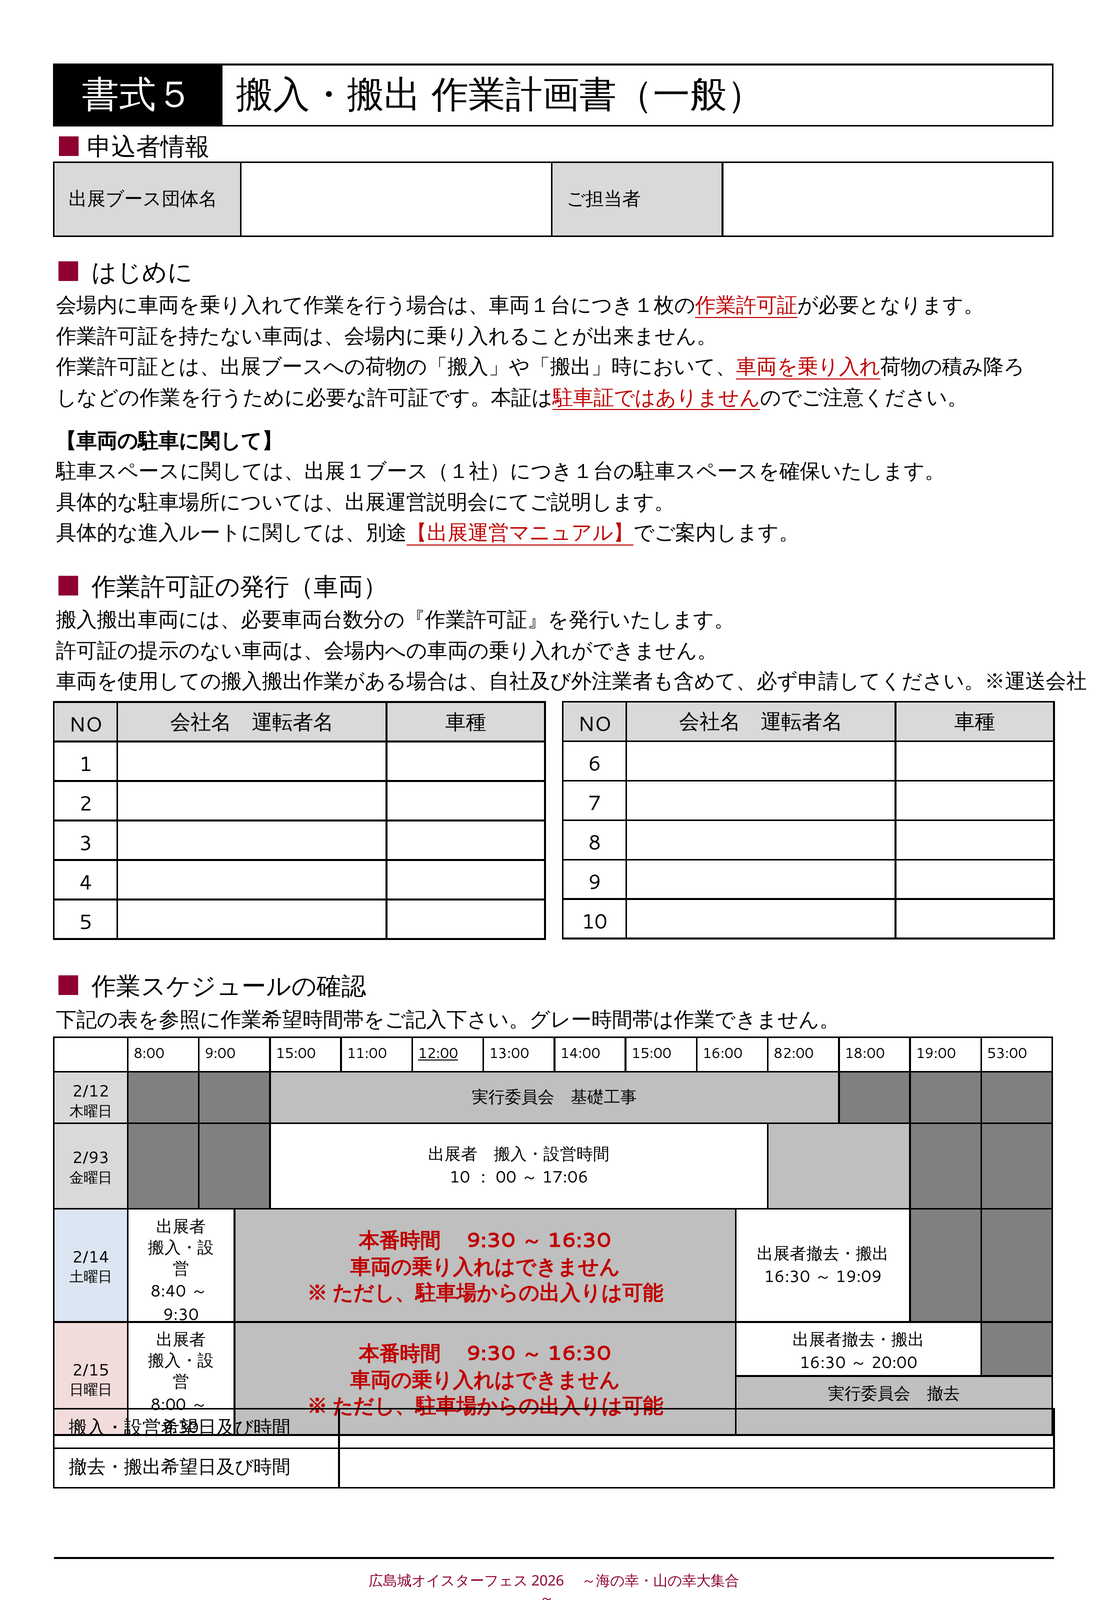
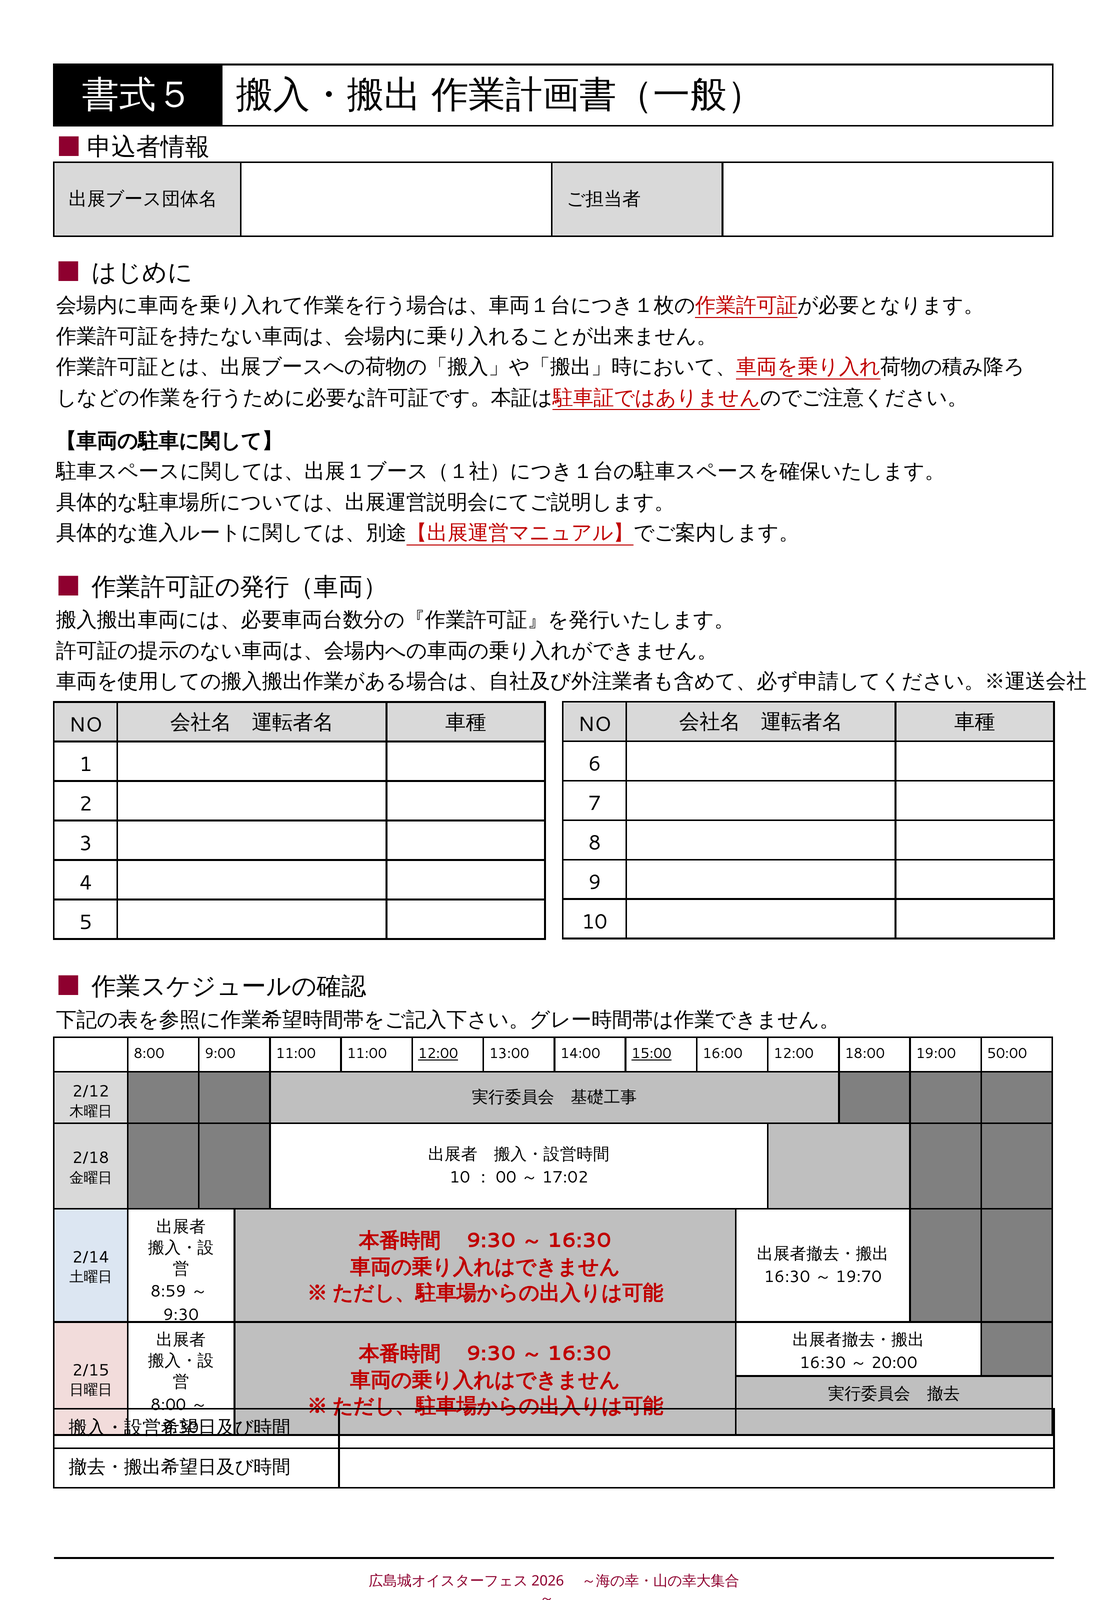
9:00 15:00: 15:00 -> 11:00 (296, 1054)
15:00 underline: none -> present (652, 1054)
16:00 82:00: 82:00 -> 12:00 (794, 1054)
53:00: 53:00 -> 50:00 (1007, 1054)
2/93: 2/93 -> 2/18 (91, 1158)
17:06: 17:06 -> 17:02 (565, 1178)
19:09: 19:09 -> 19:70 (859, 1277)
8:40: 8:40 -> 8:59 (168, 1292)
